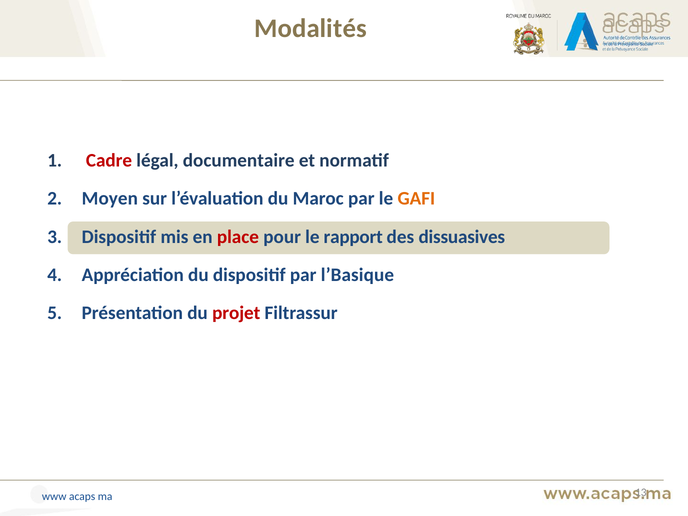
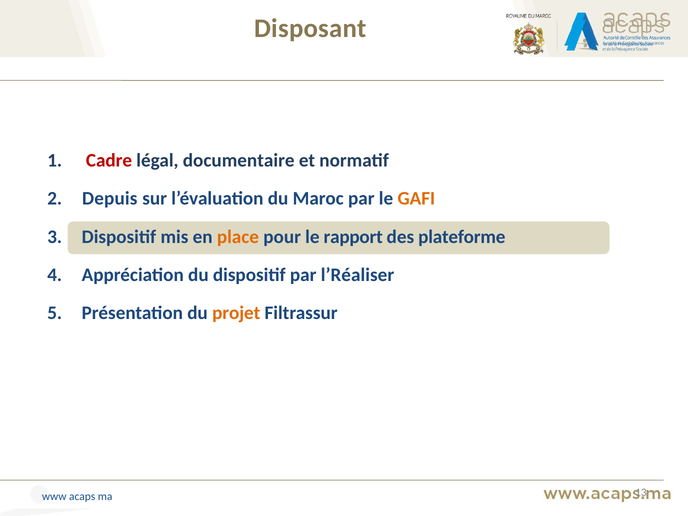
Modalités: Modalités -> Disposant (310, 28)
Moyen: Moyen -> Depuis (110, 199)
place colour: red -> orange (238, 237)
dissuasives: dissuasives -> plateforme (462, 237)
l’Basique: l’Basique -> l’Réaliser (357, 275)
projet colour: red -> orange (236, 313)
